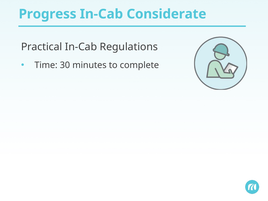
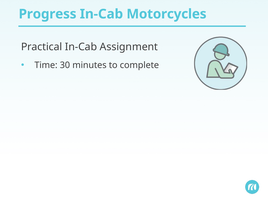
Considerate: Considerate -> Motorcycles (166, 14)
Regulations: Regulations -> Assignment (129, 47)
